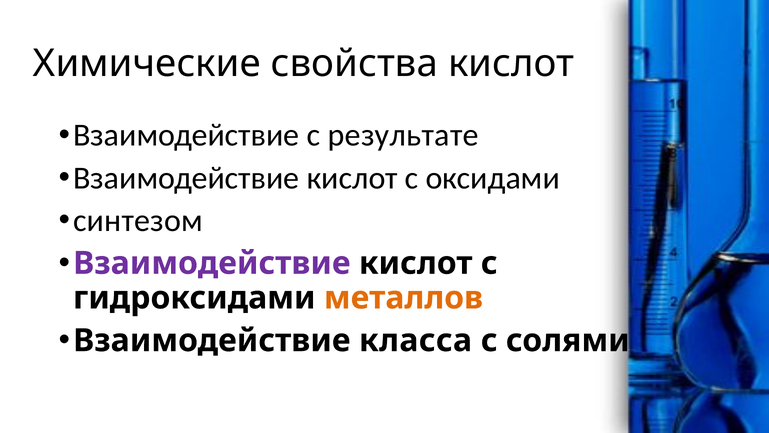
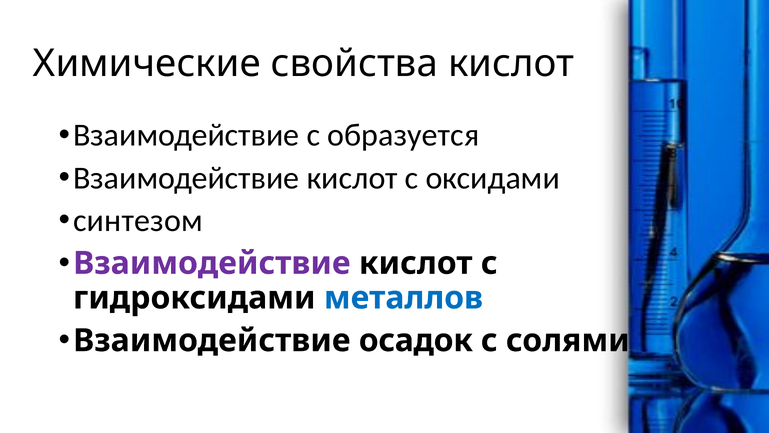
результате: результате -> образуется (403, 135)
металлов colour: orange -> blue (403, 298)
класса: класса -> осадок (416, 340)
